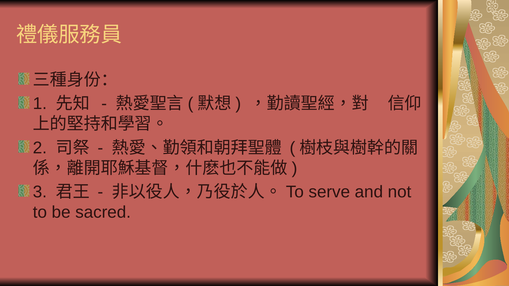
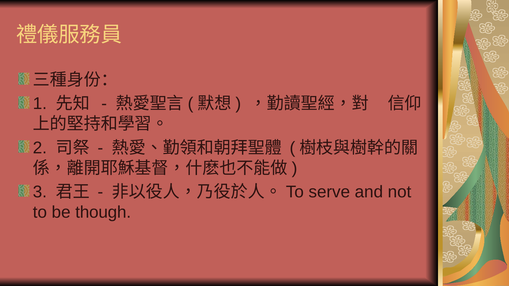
sacred: sacred -> though (103, 212)
